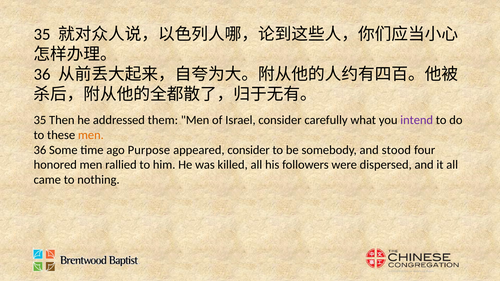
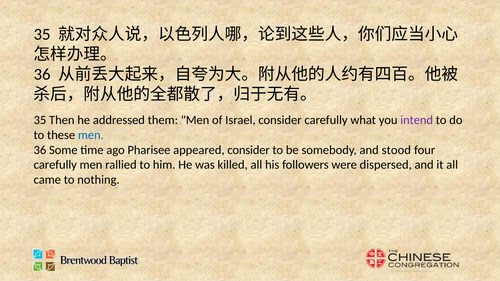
men colour: orange -> blue (91, 135)
Purpose: Purpose -> Pharisee (149, 150)
honored: honored -> carefully (55, 165)
